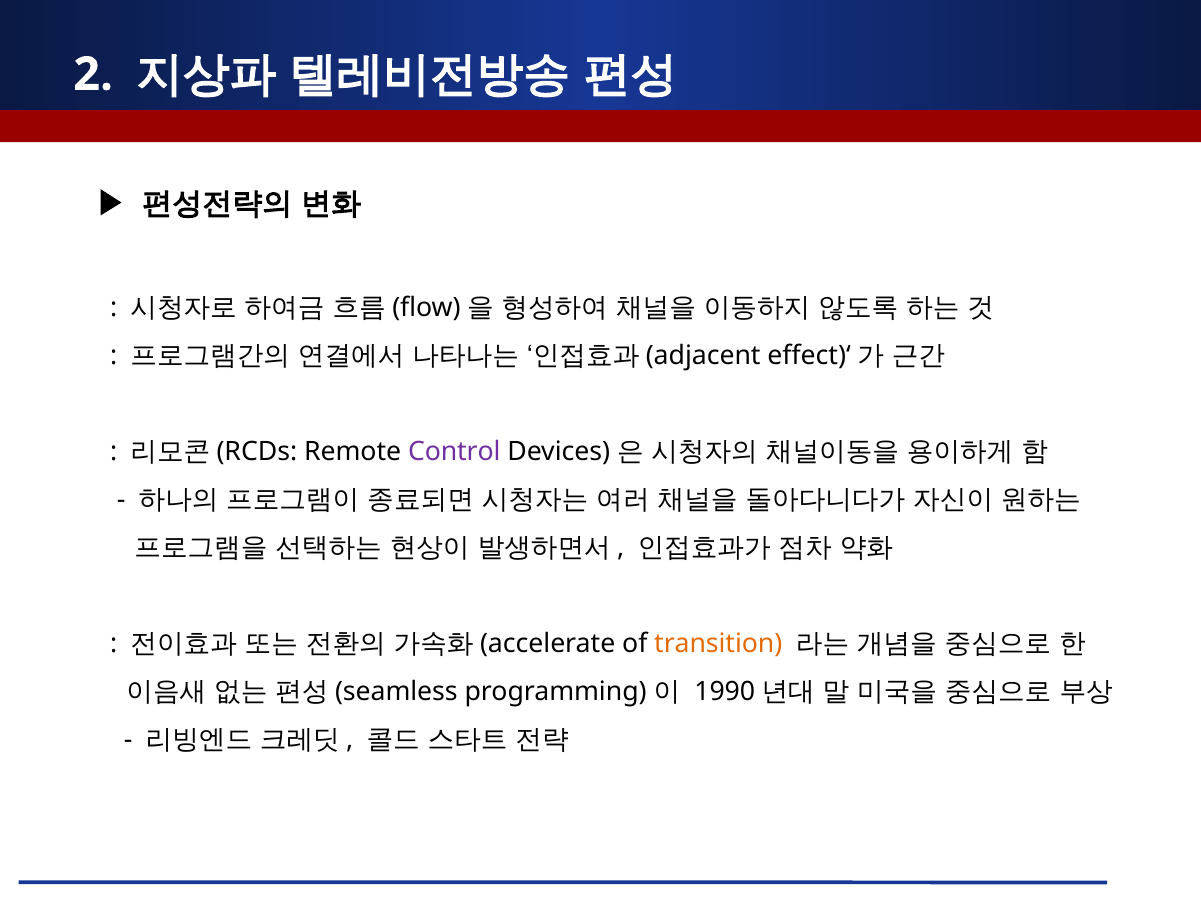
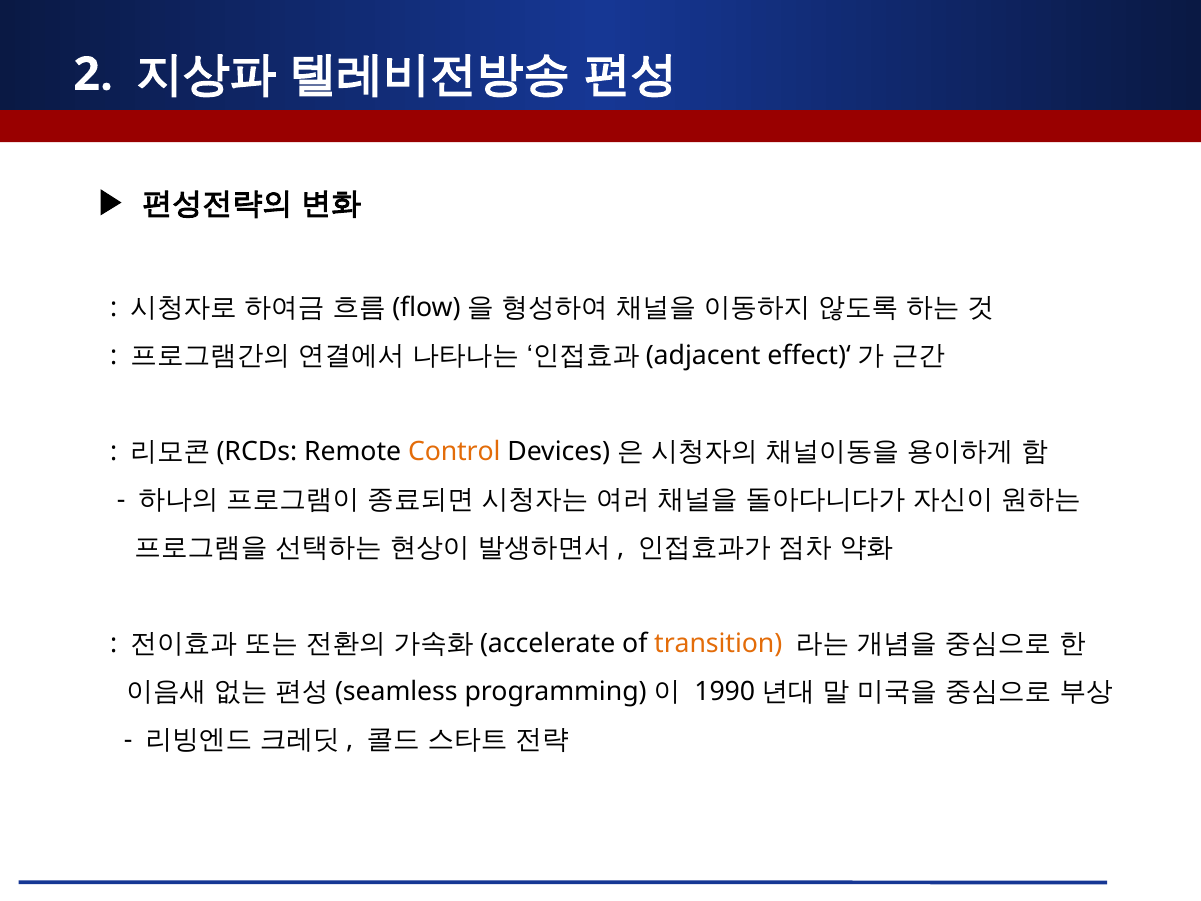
Control colour: purple -> orange (454, 451)
